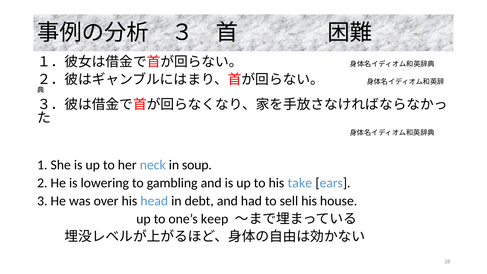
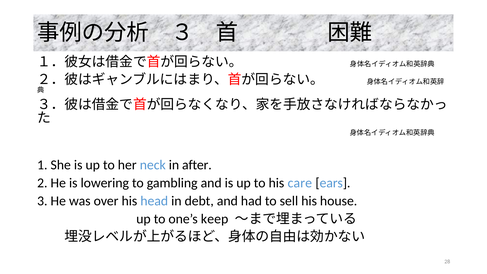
soup: soup -> after (197, 165)
take: take -> care (300, 183)
